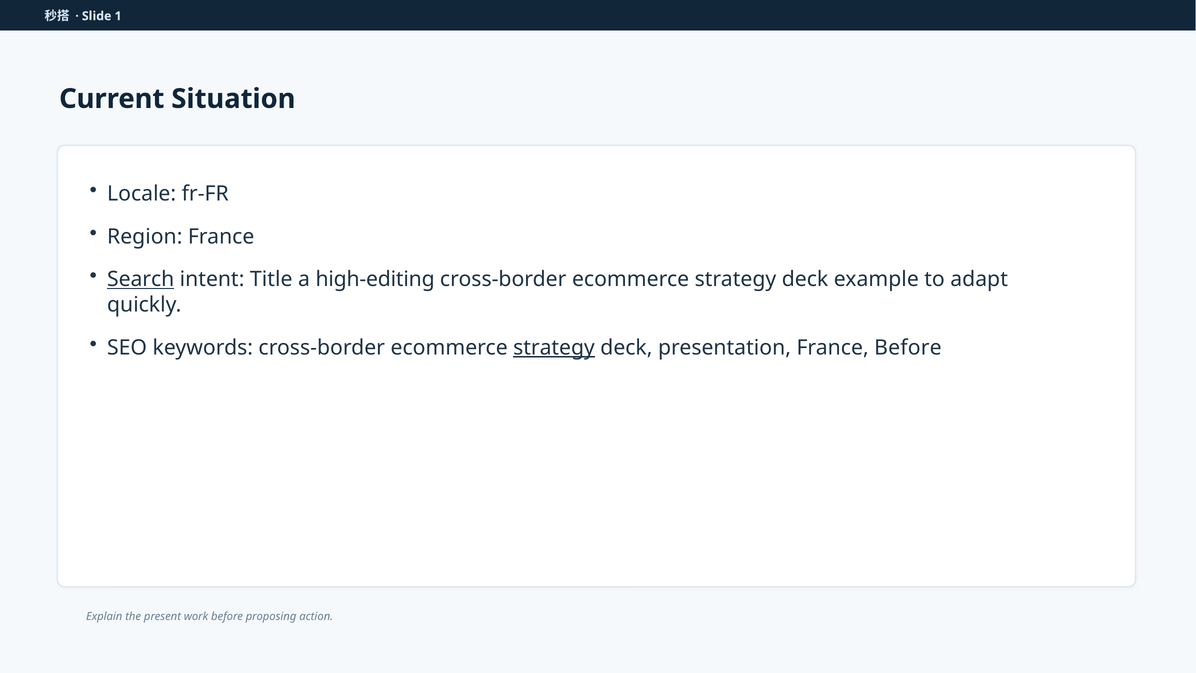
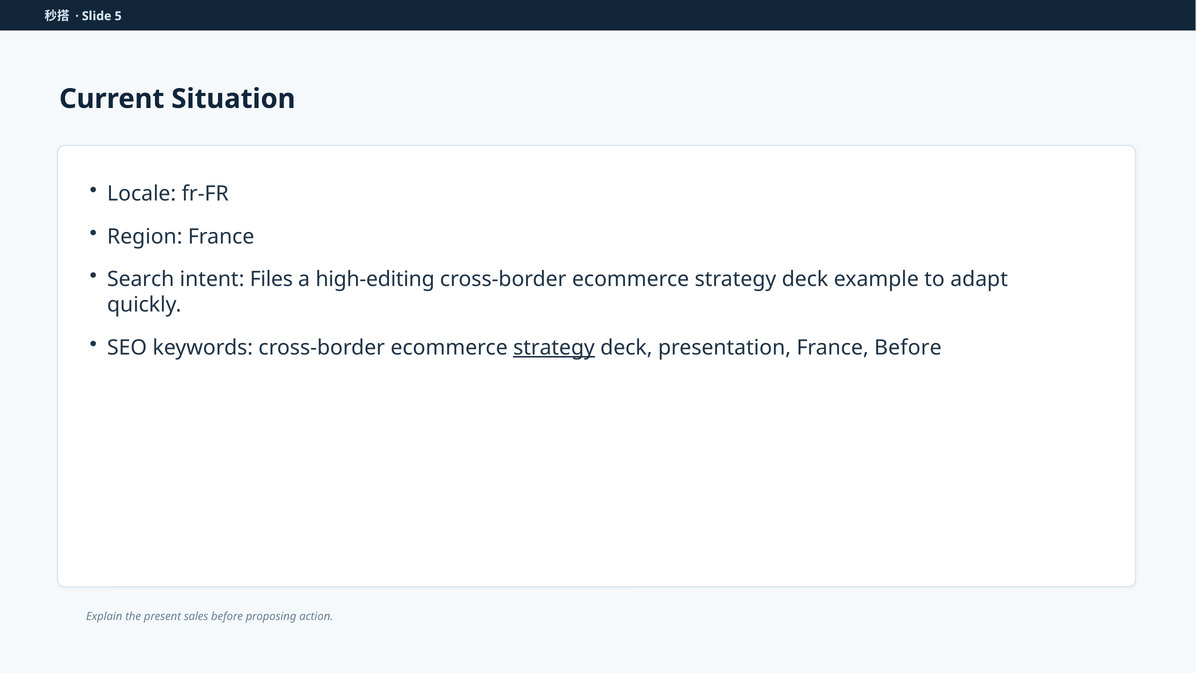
1: 1 -> 5 (118, 16)
Search underline: present -> none (141, 279)
Title: Title -> Files (271, 279)
work: work -> sales (196, 616)
